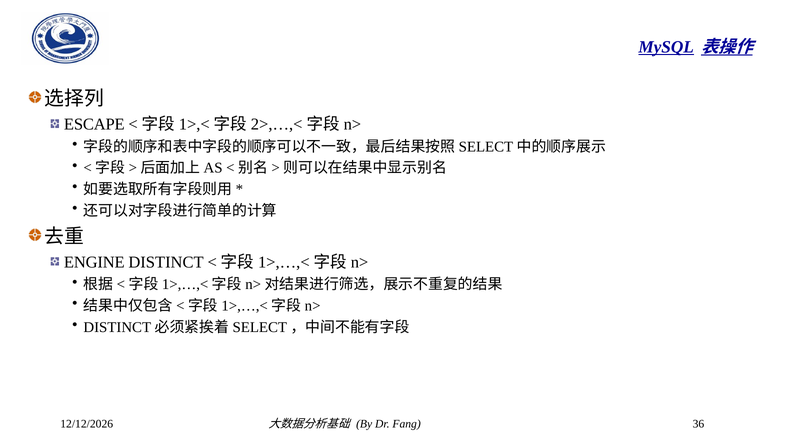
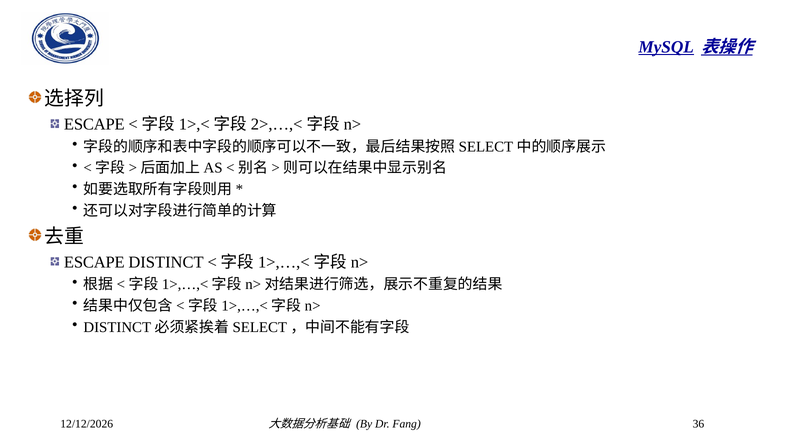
ENGINE: ENGINE -> ESCAPE (94, 262)
